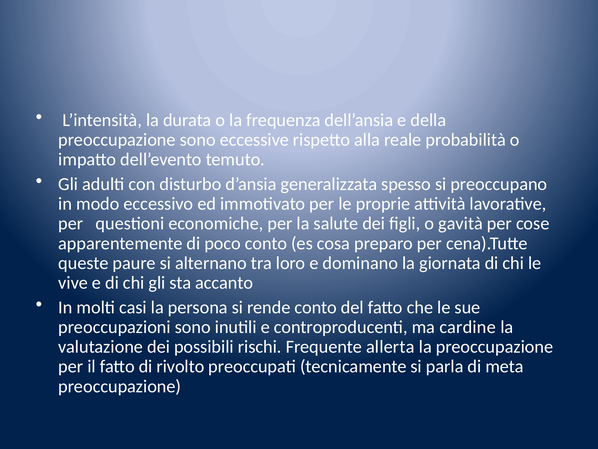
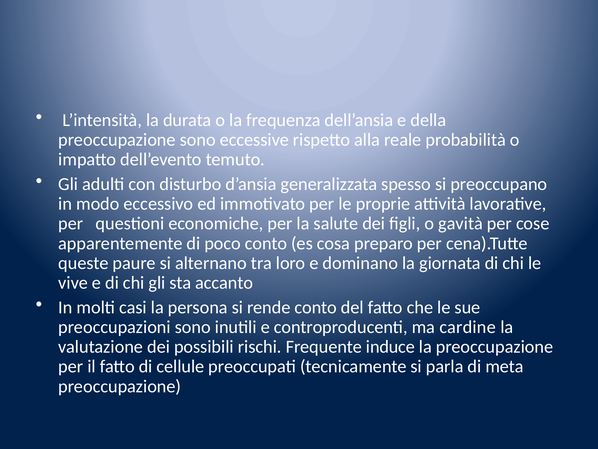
allerta: allerta -> induce (390, 346)
rivolto: rivolto -> cellule (180, 366)
